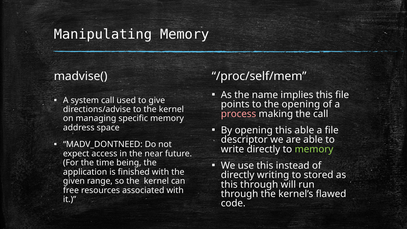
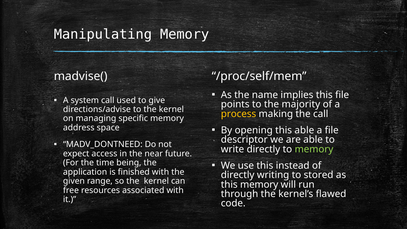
the opening: opening -> majority (301, 104)
process colour: pink -> yellow (239, 114)
this through: through -> memory (259, 184)
